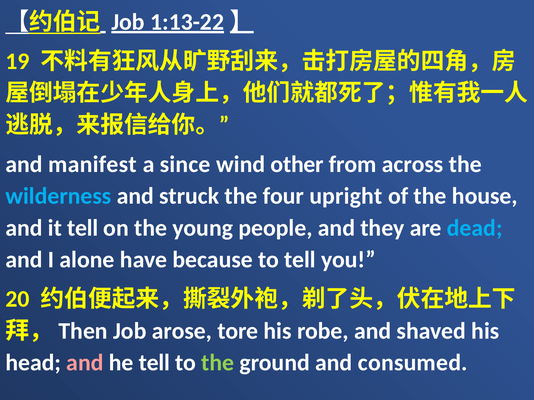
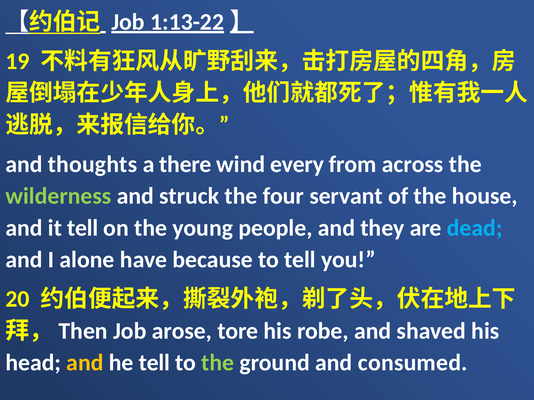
manifest: manifest -> thoughts (92, 164)
since: since -> there (185, 164)
other: other -> every (297, 164)
wilderness colour: light blue -> light green (58, 196)
upright: upright -> servant (346, 196)
and colour: pink -> yellow (85, 363)
